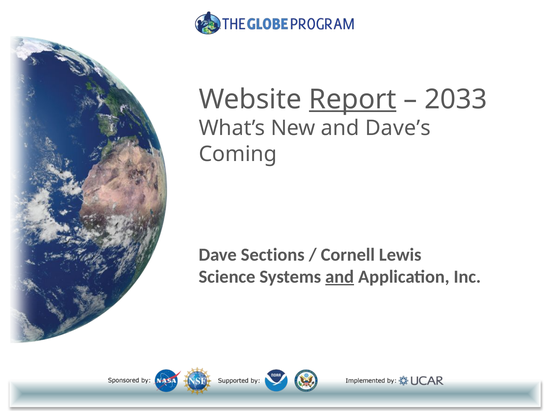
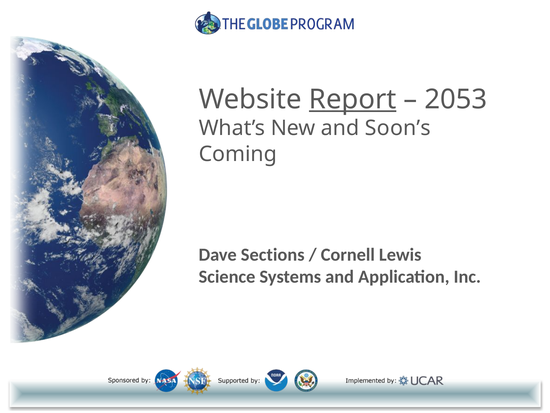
2033: 2033 -> 2053 (456, 99)
Dave’s: Dave’s -> Soon’s (398, 128)
and underline: present -> none (340, 276)
